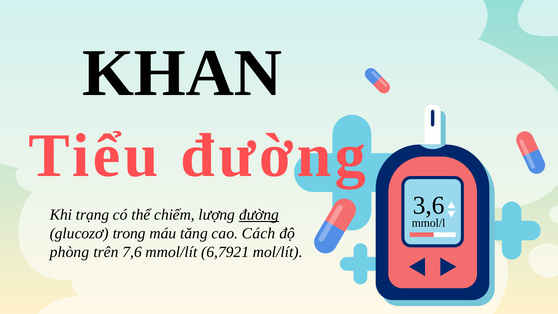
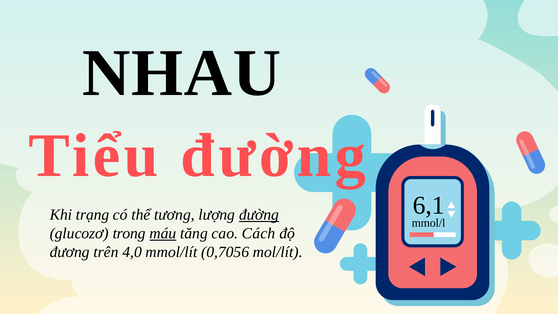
KHAN: KHAN -> NHAU (182, 73)
3,6: 3,6 -> 6,1 (429, 205)
chiếm: chiếm -> tương (174, 215)
máu underline: none -> present (163, 233)
phòng: phòng -> đương (70, 252)
7,6: 7,6 -> 4,0 (132, 252)
6,7921: 6,7921 -> 0,7056 (225, 252)
